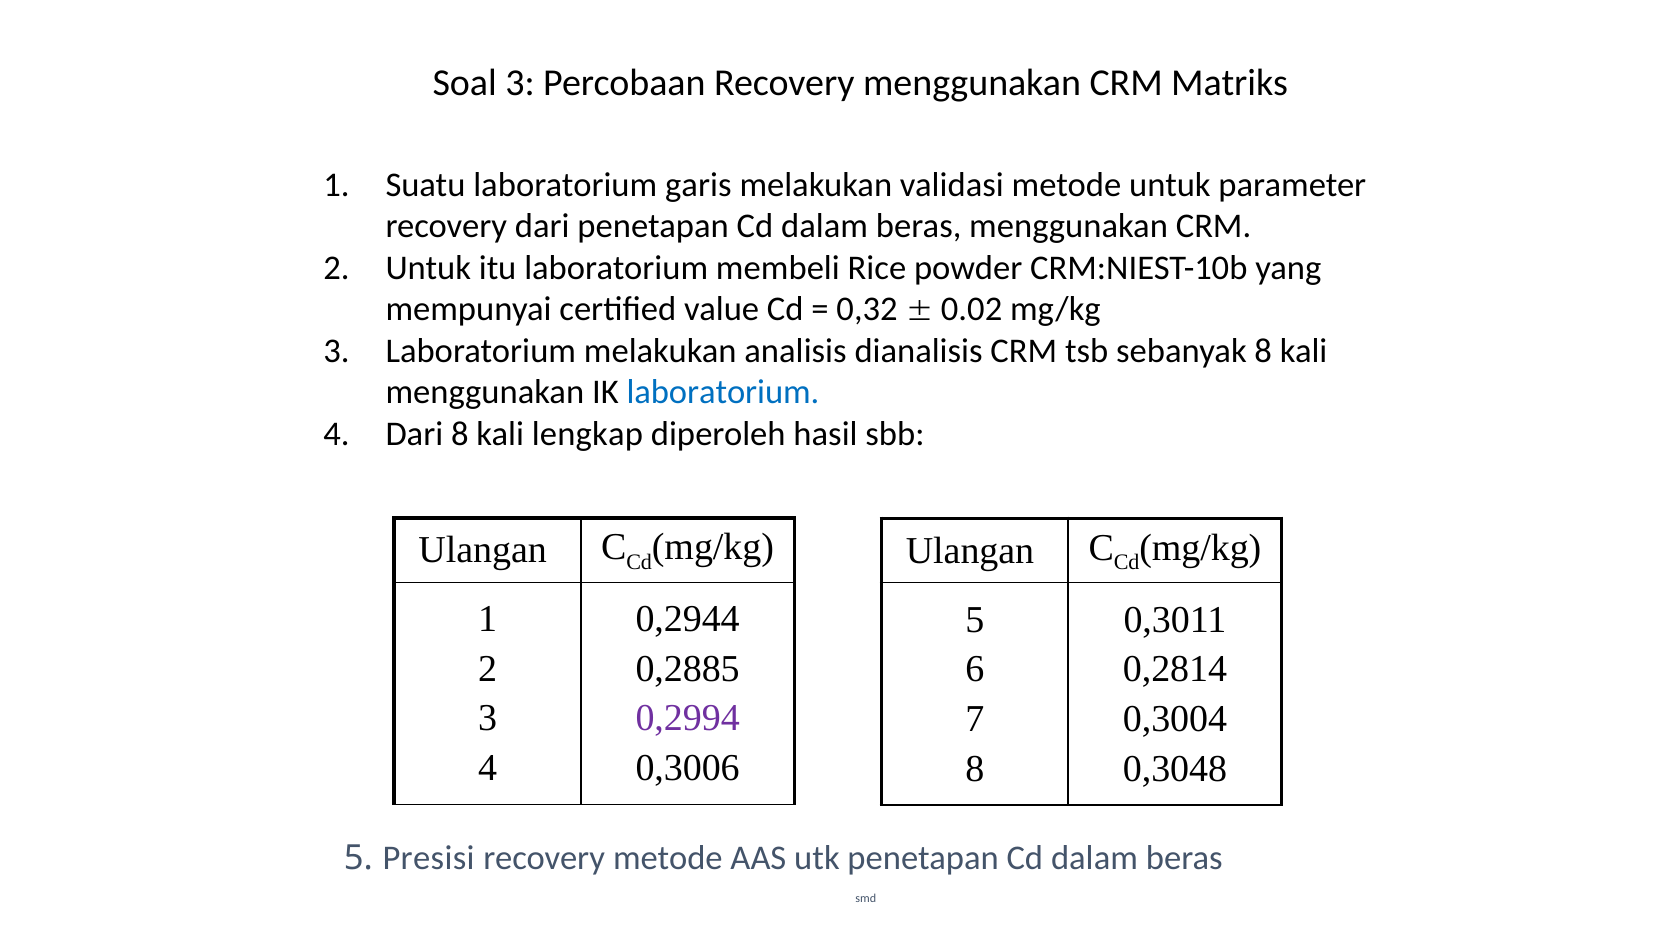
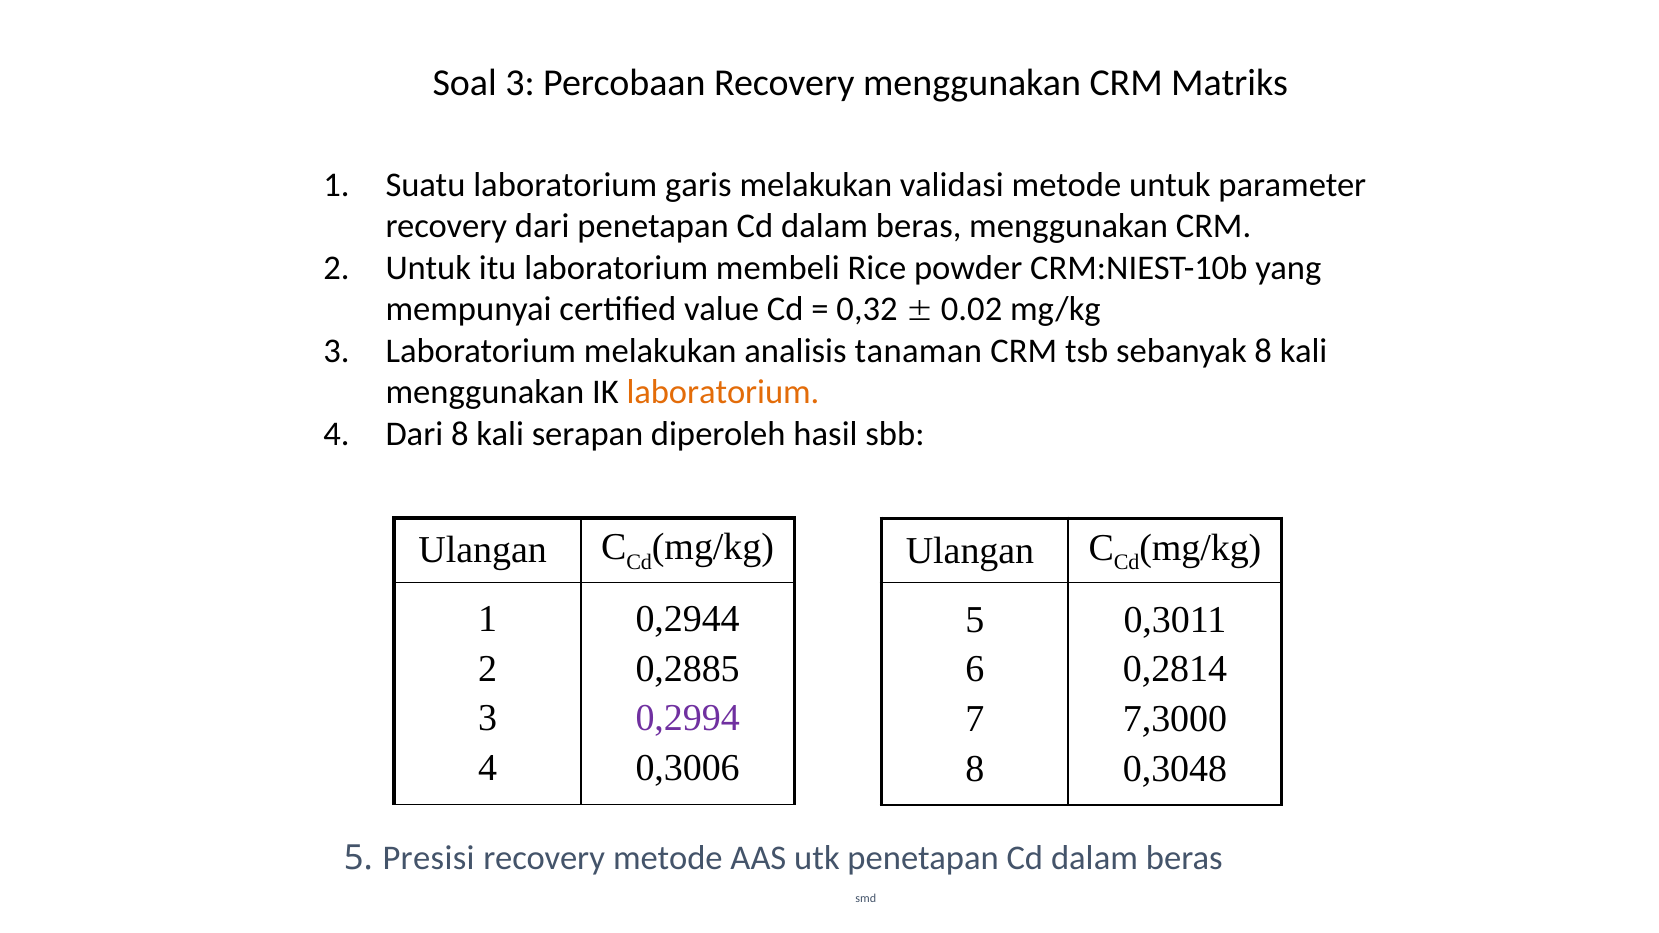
dianalisis: dianalisis -> tanaman (918, 351)
laboratorium colour: blue -> orange (723, 392)
lengkap: lengkap -> serapan (588, 434)
0,3004: 0,3004 -> 7,3000 (1175, 719)
